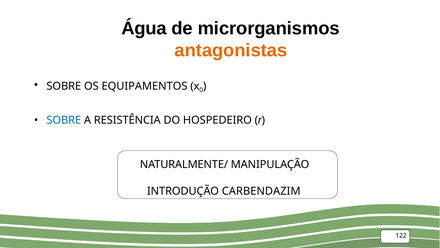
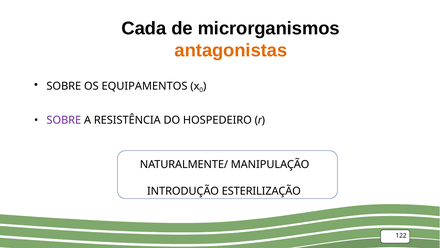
Água: Água -> Cada (144, 28)
SOBRE colour: blue -> purple (64, 120)
CARBENDAZIM: CARBENDAZIM -> ESTERILIZAÇÃO (261, 191)
